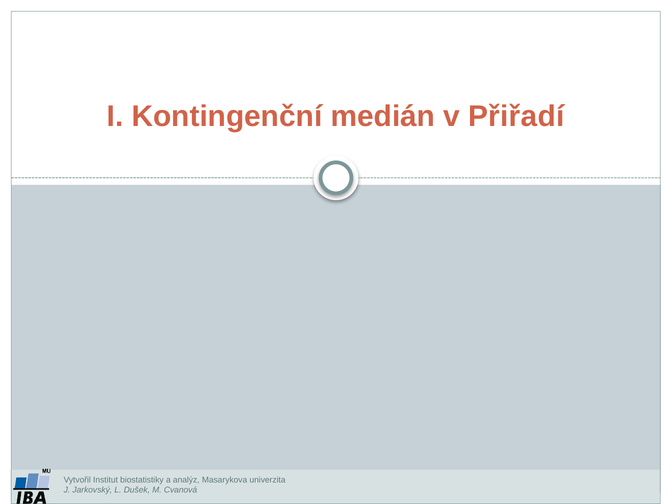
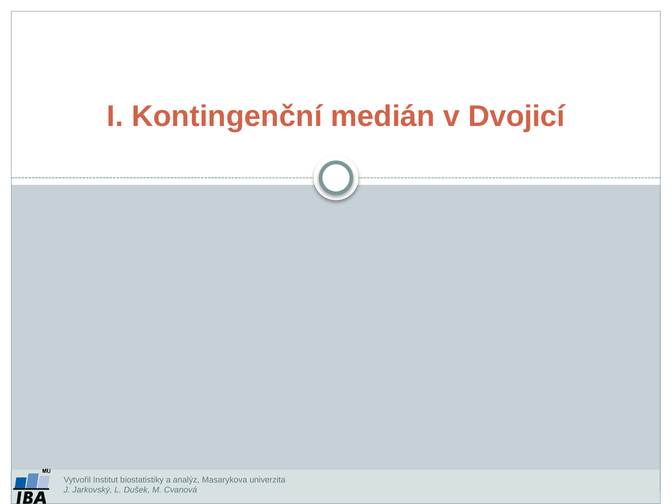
Přiřadí: Přiřadí -> Dvojicí (517, 116)
